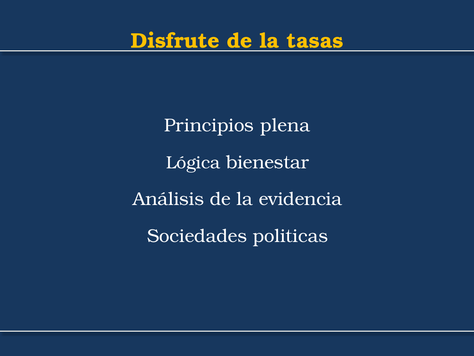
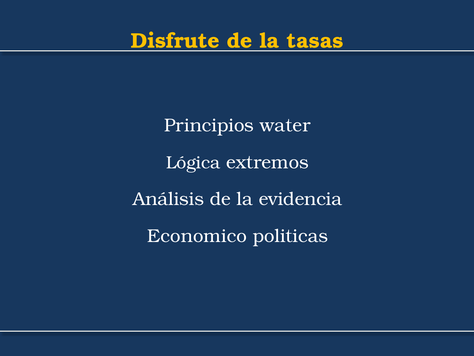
plena: plena -> water (285, 125)
bienestar: bienestar -> extremos (267, 162)
Sociedades: Sociedades -> Economico (197, 236)
